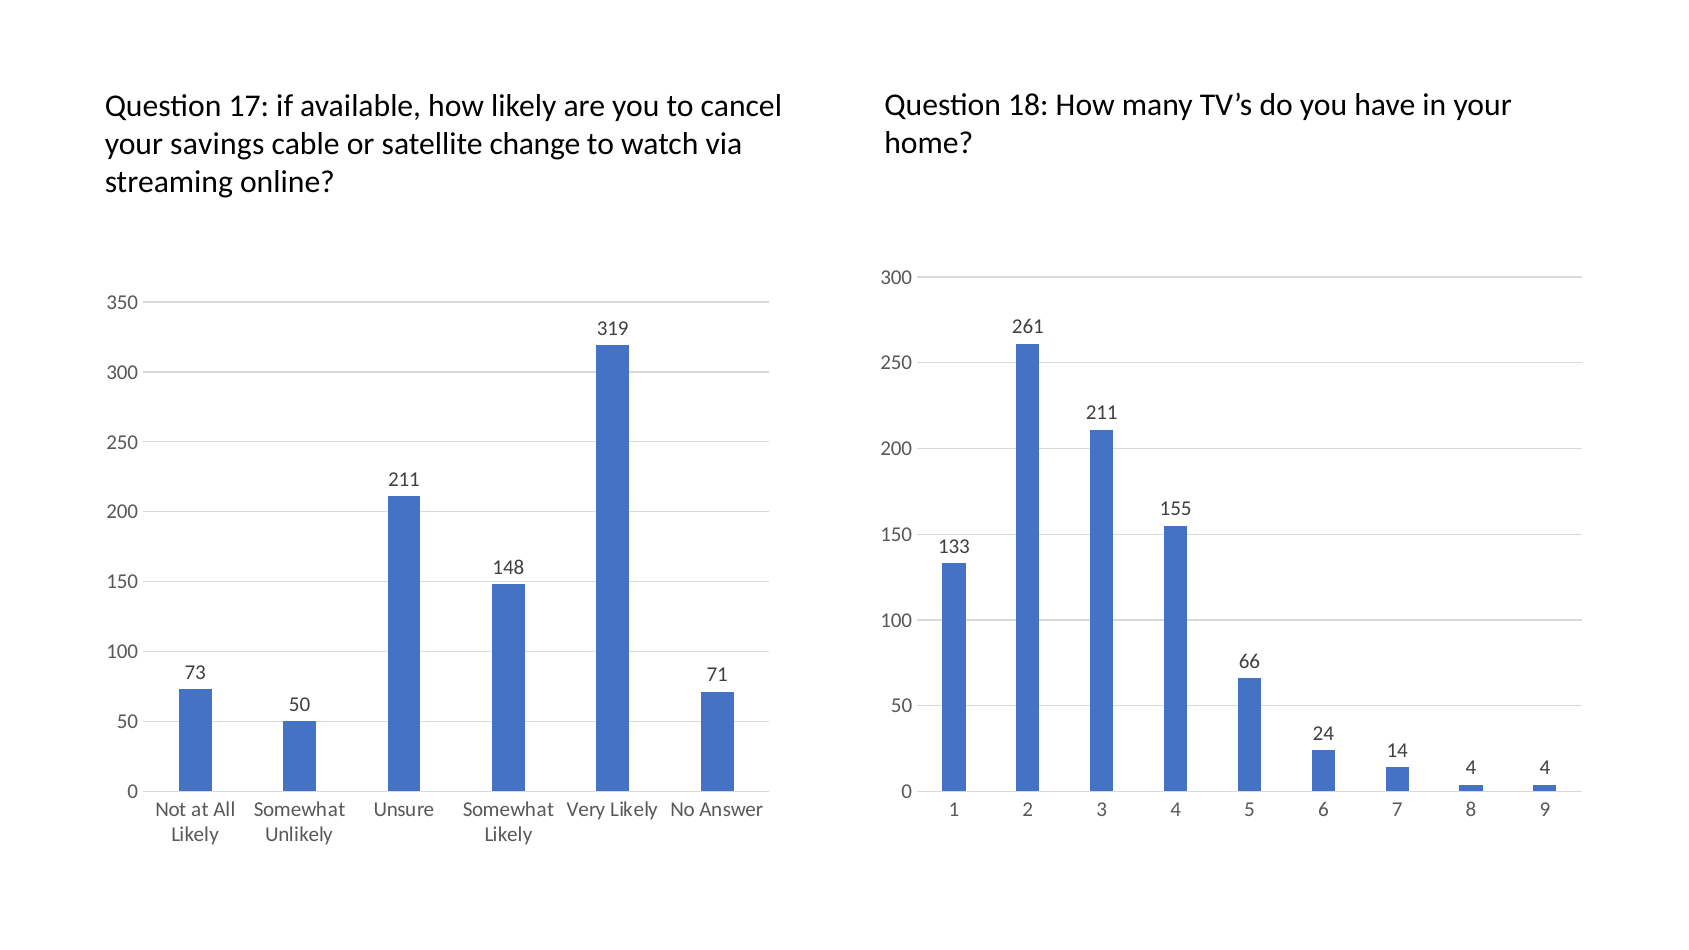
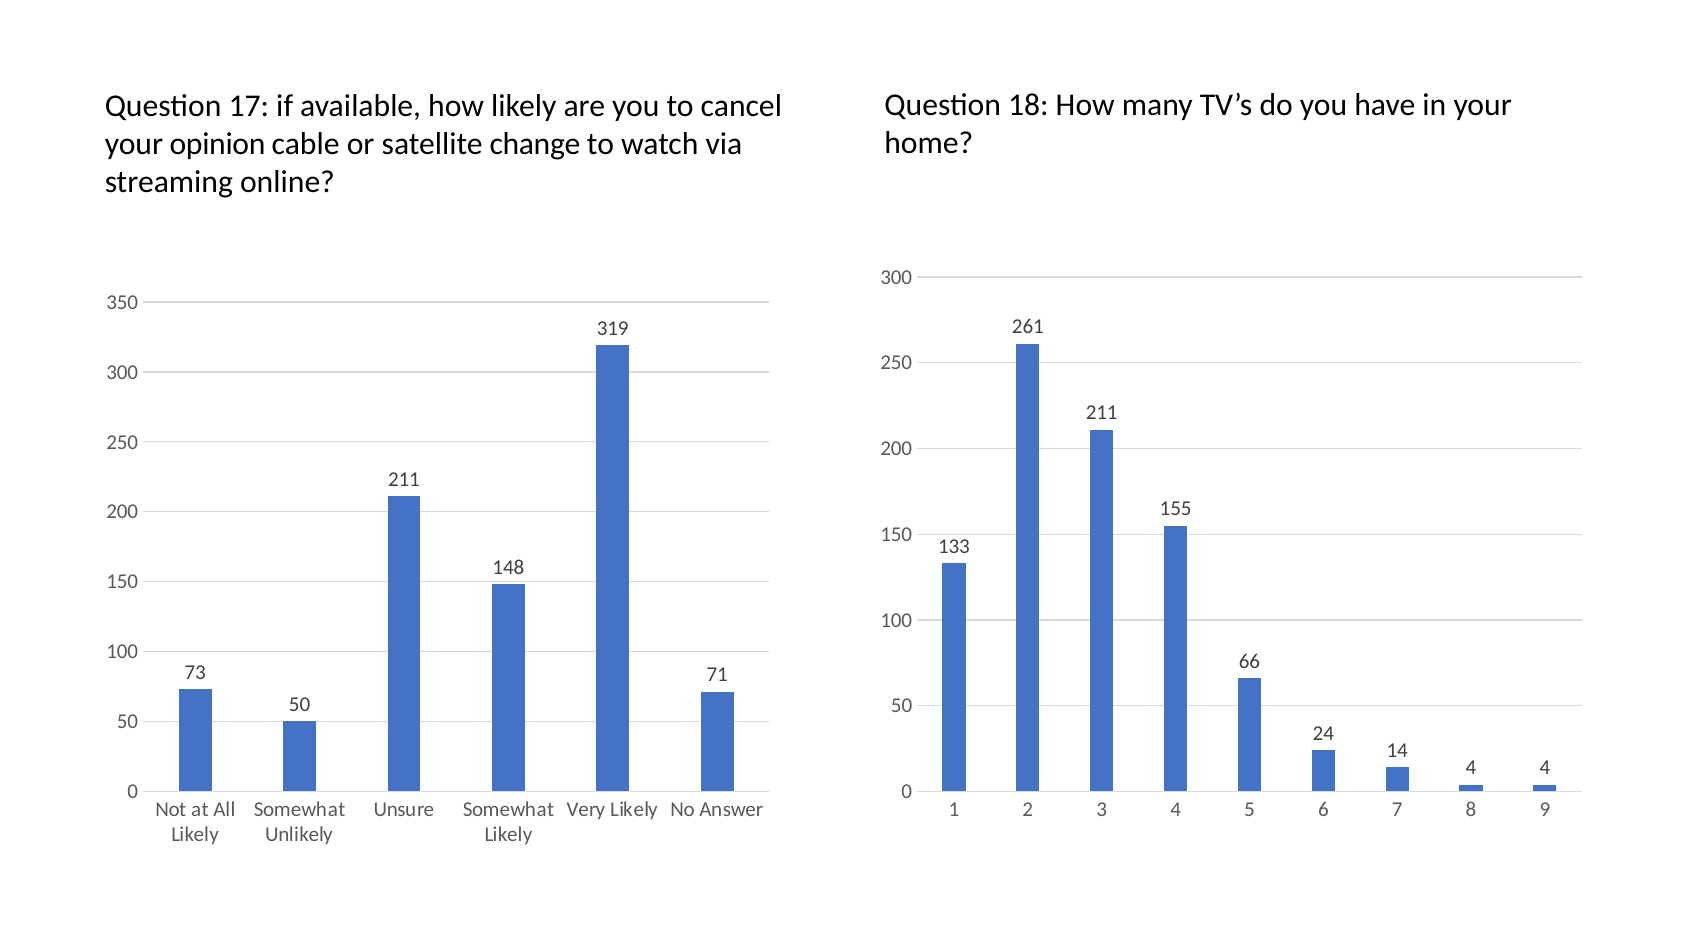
savings: savings -> opinion (218, 144)
